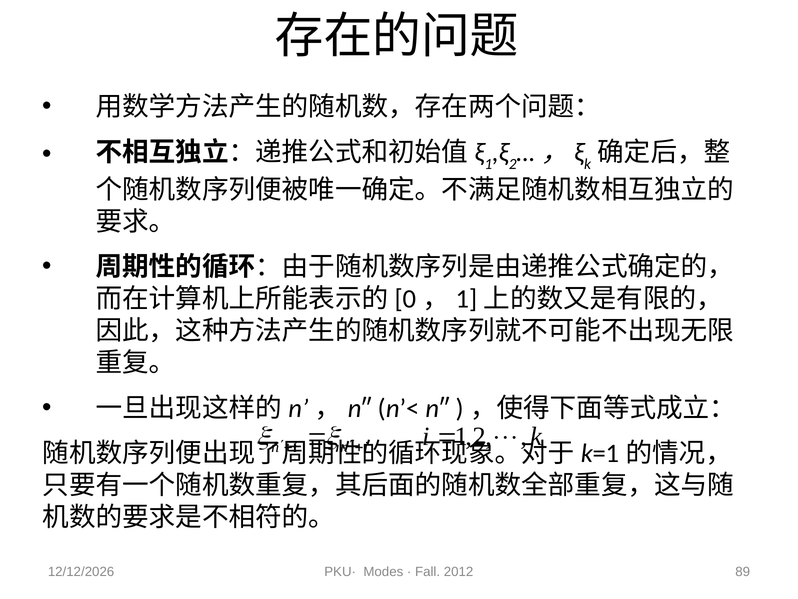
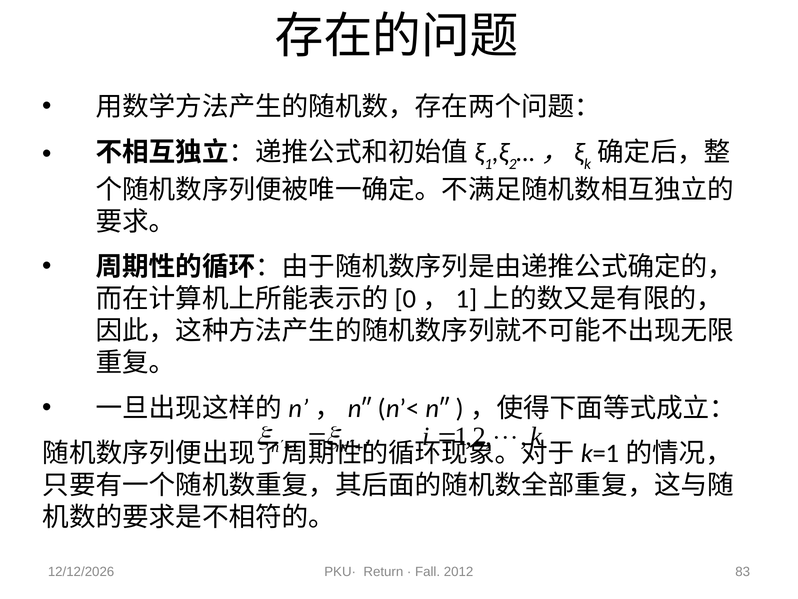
Modes: Modes -> Return (383, 572)
89: 89 -> 83 (743, 572)
